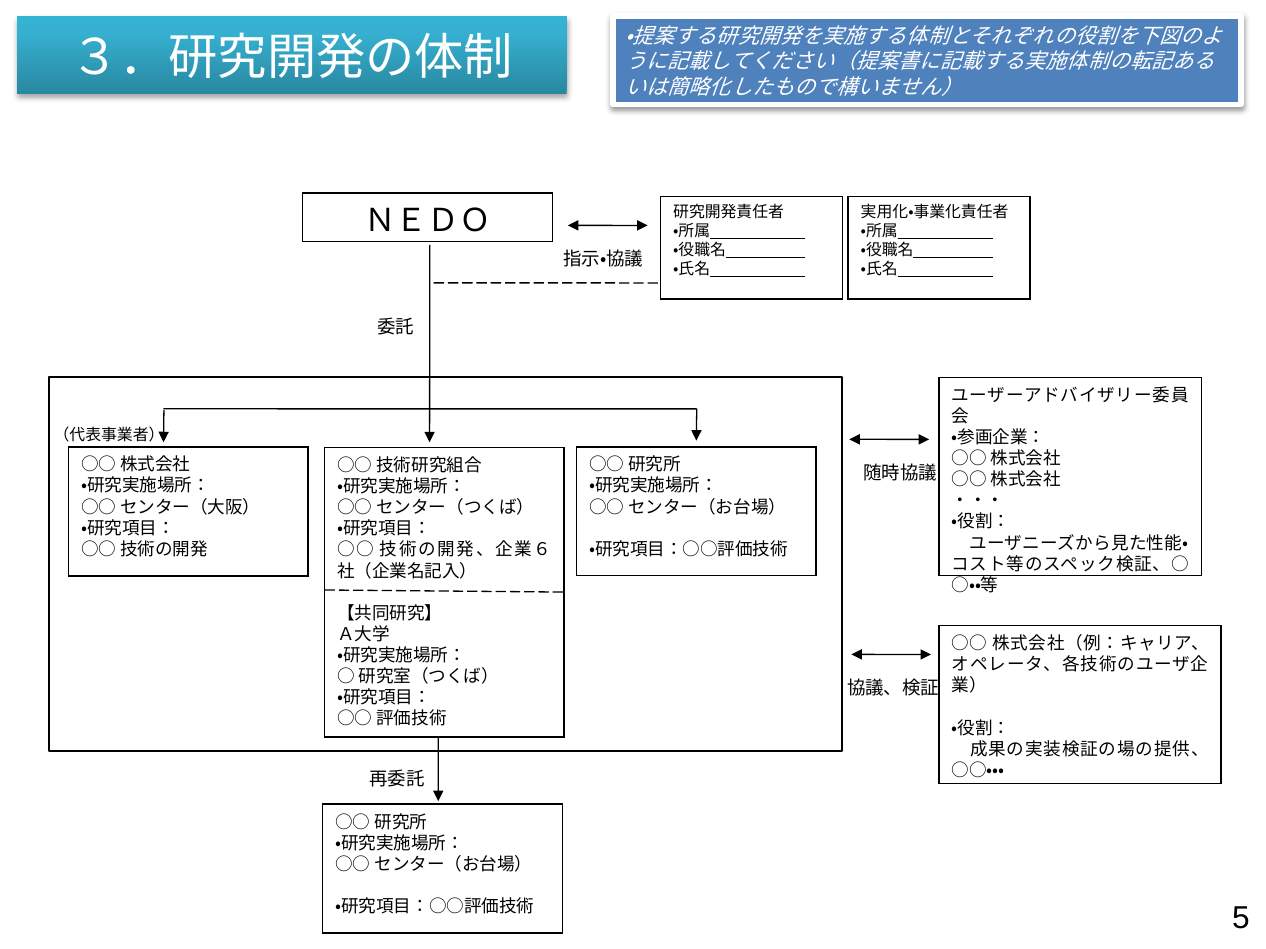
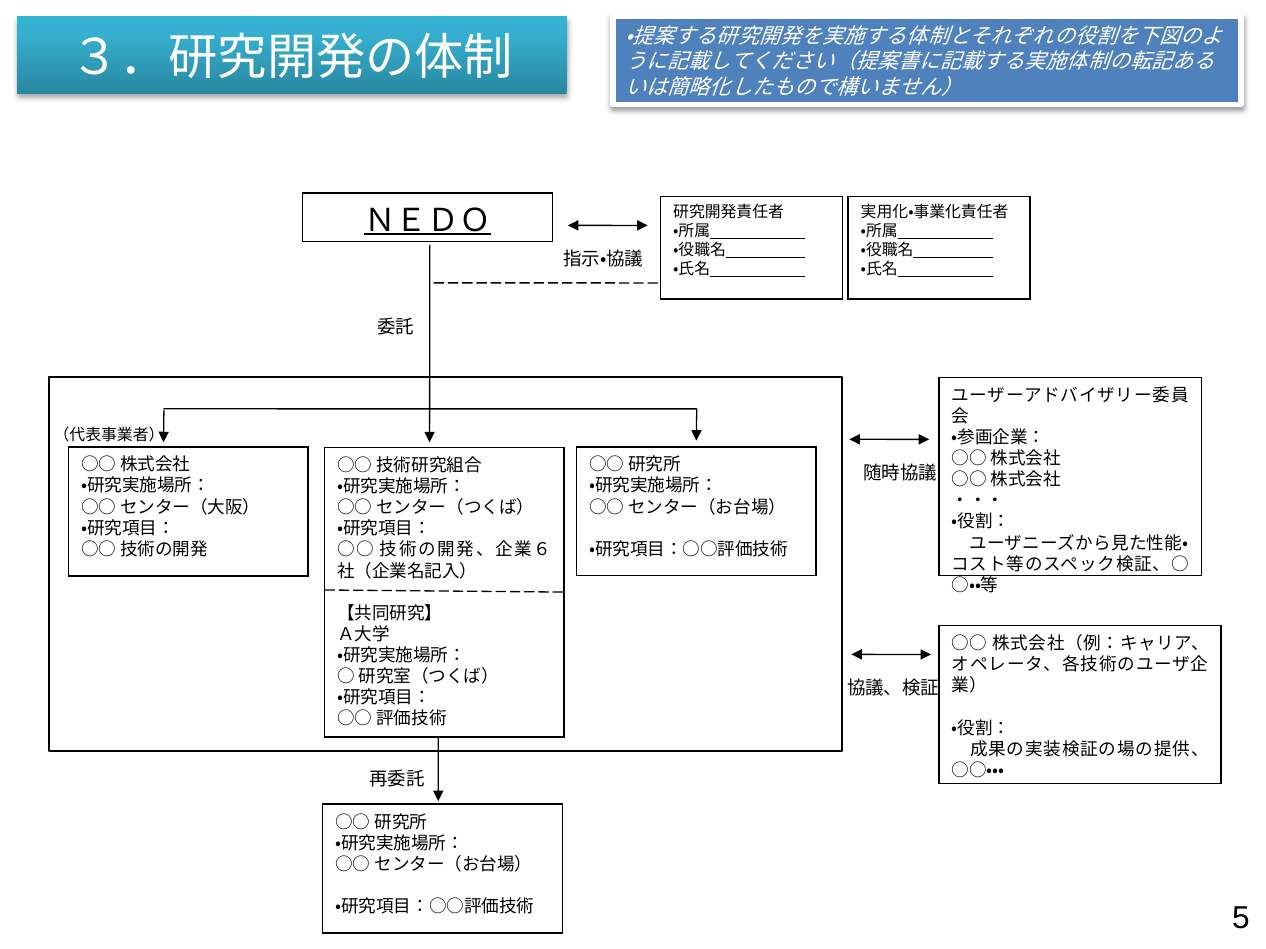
ＮＥＤＯ underline: none -> present (428, 221)
